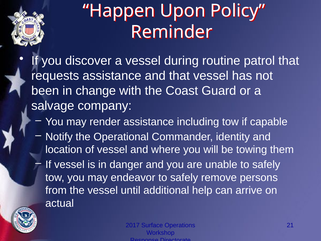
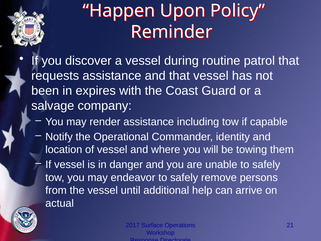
change: change -> expires (96, 91)
